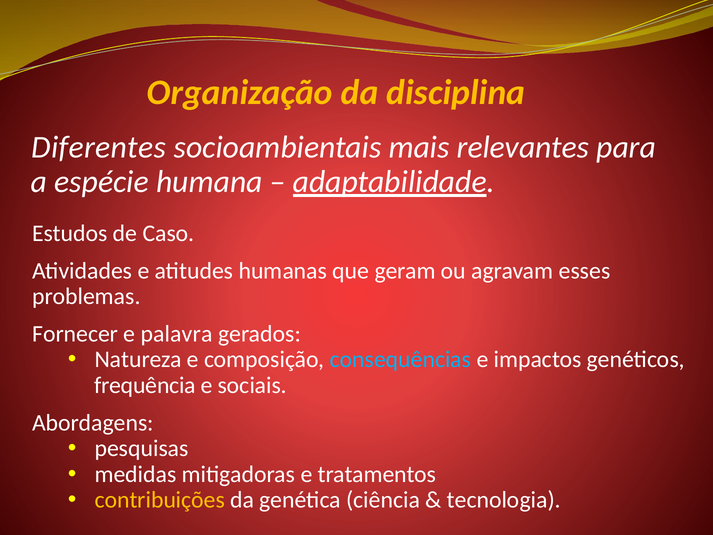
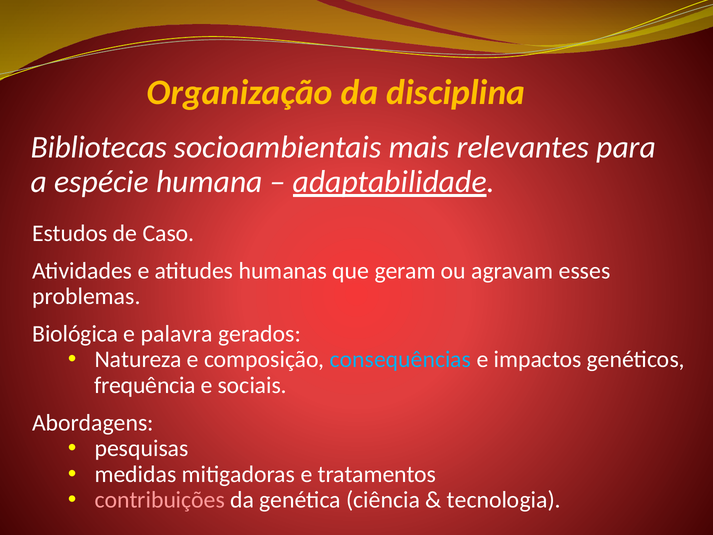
Diferentes: Diferentes -> Bibliotecas (99, 147)
Fornecer: Fornecer -> Biológica (75, 334)
contribuições colour: yellow -> pink (160, 500)
